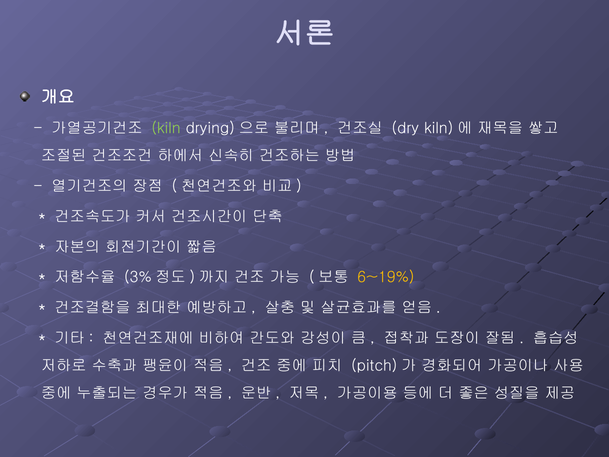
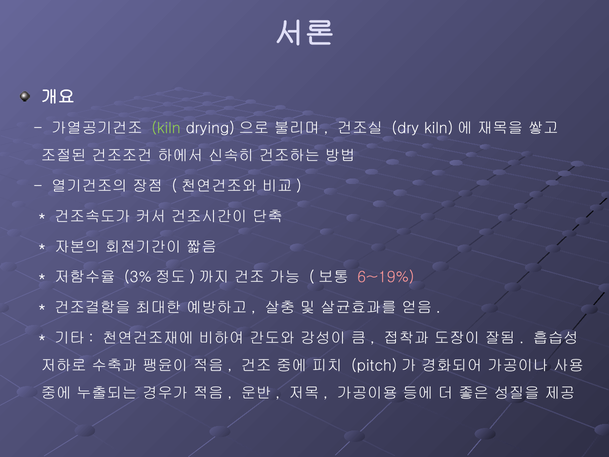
6~19% colour: yellow -> pink (386, 277)
